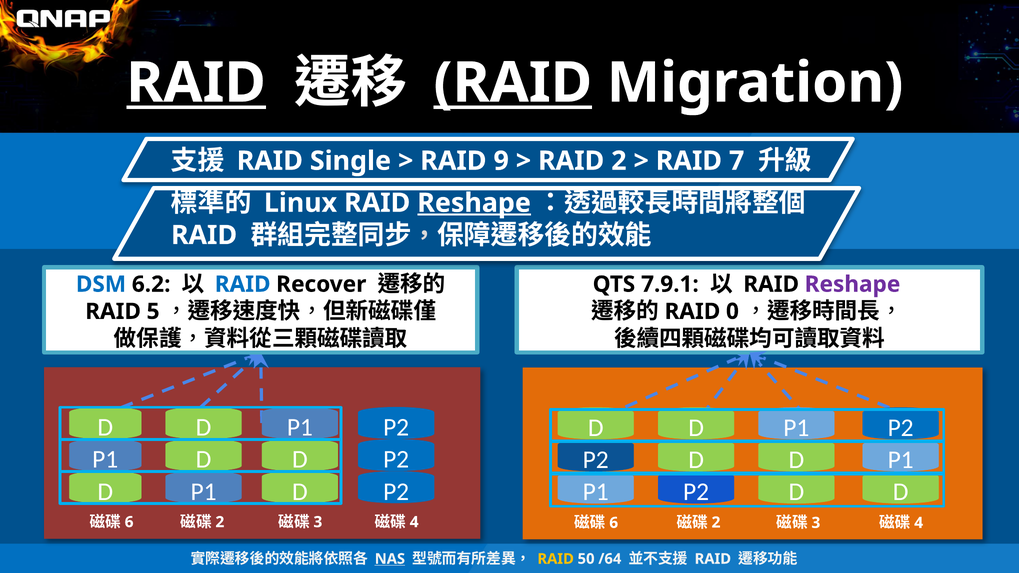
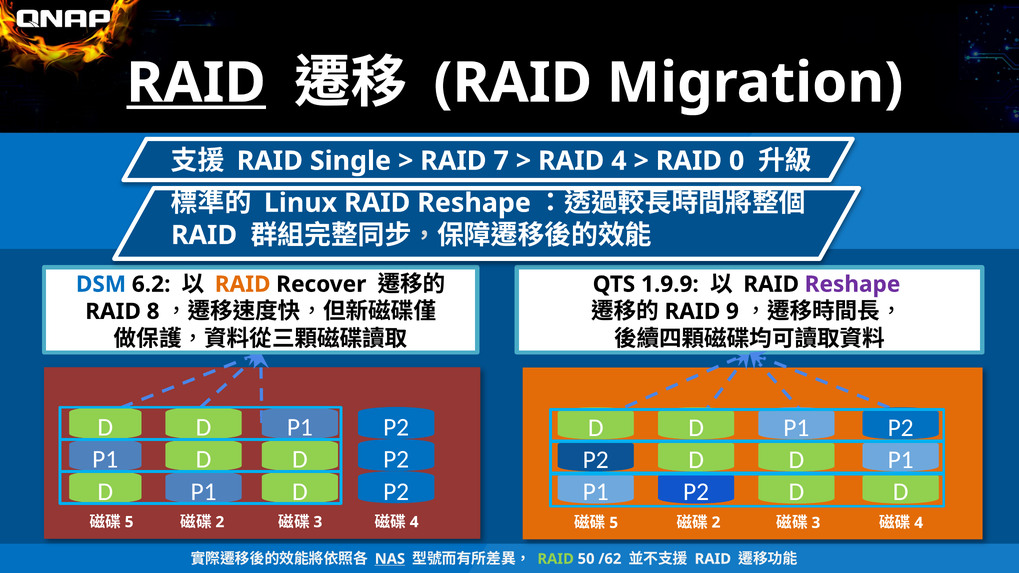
RAID underline: present -> none (513, 83)
9: 9 -> 7 (501, 161)
RAID 2: 2 -> 4 (619, 161)
7: 7 -> 0 (737, 161)
Reshape underline: present -> none (474, 203)
RAID colour: blue -> orange (243, 284)
7.9.1: 7.9.1 -> 1.9.9 (670, 284)
0: 0 -> 9 (732, 312)
5: 5 -> 8 (153, 312)
6: 6 -> 5 (129, 522)
6: 6 -> 5 (614, 523)
RAID colour: yellow -> light green (556, 559)
/64: /64 -> /62 (610, 559)
